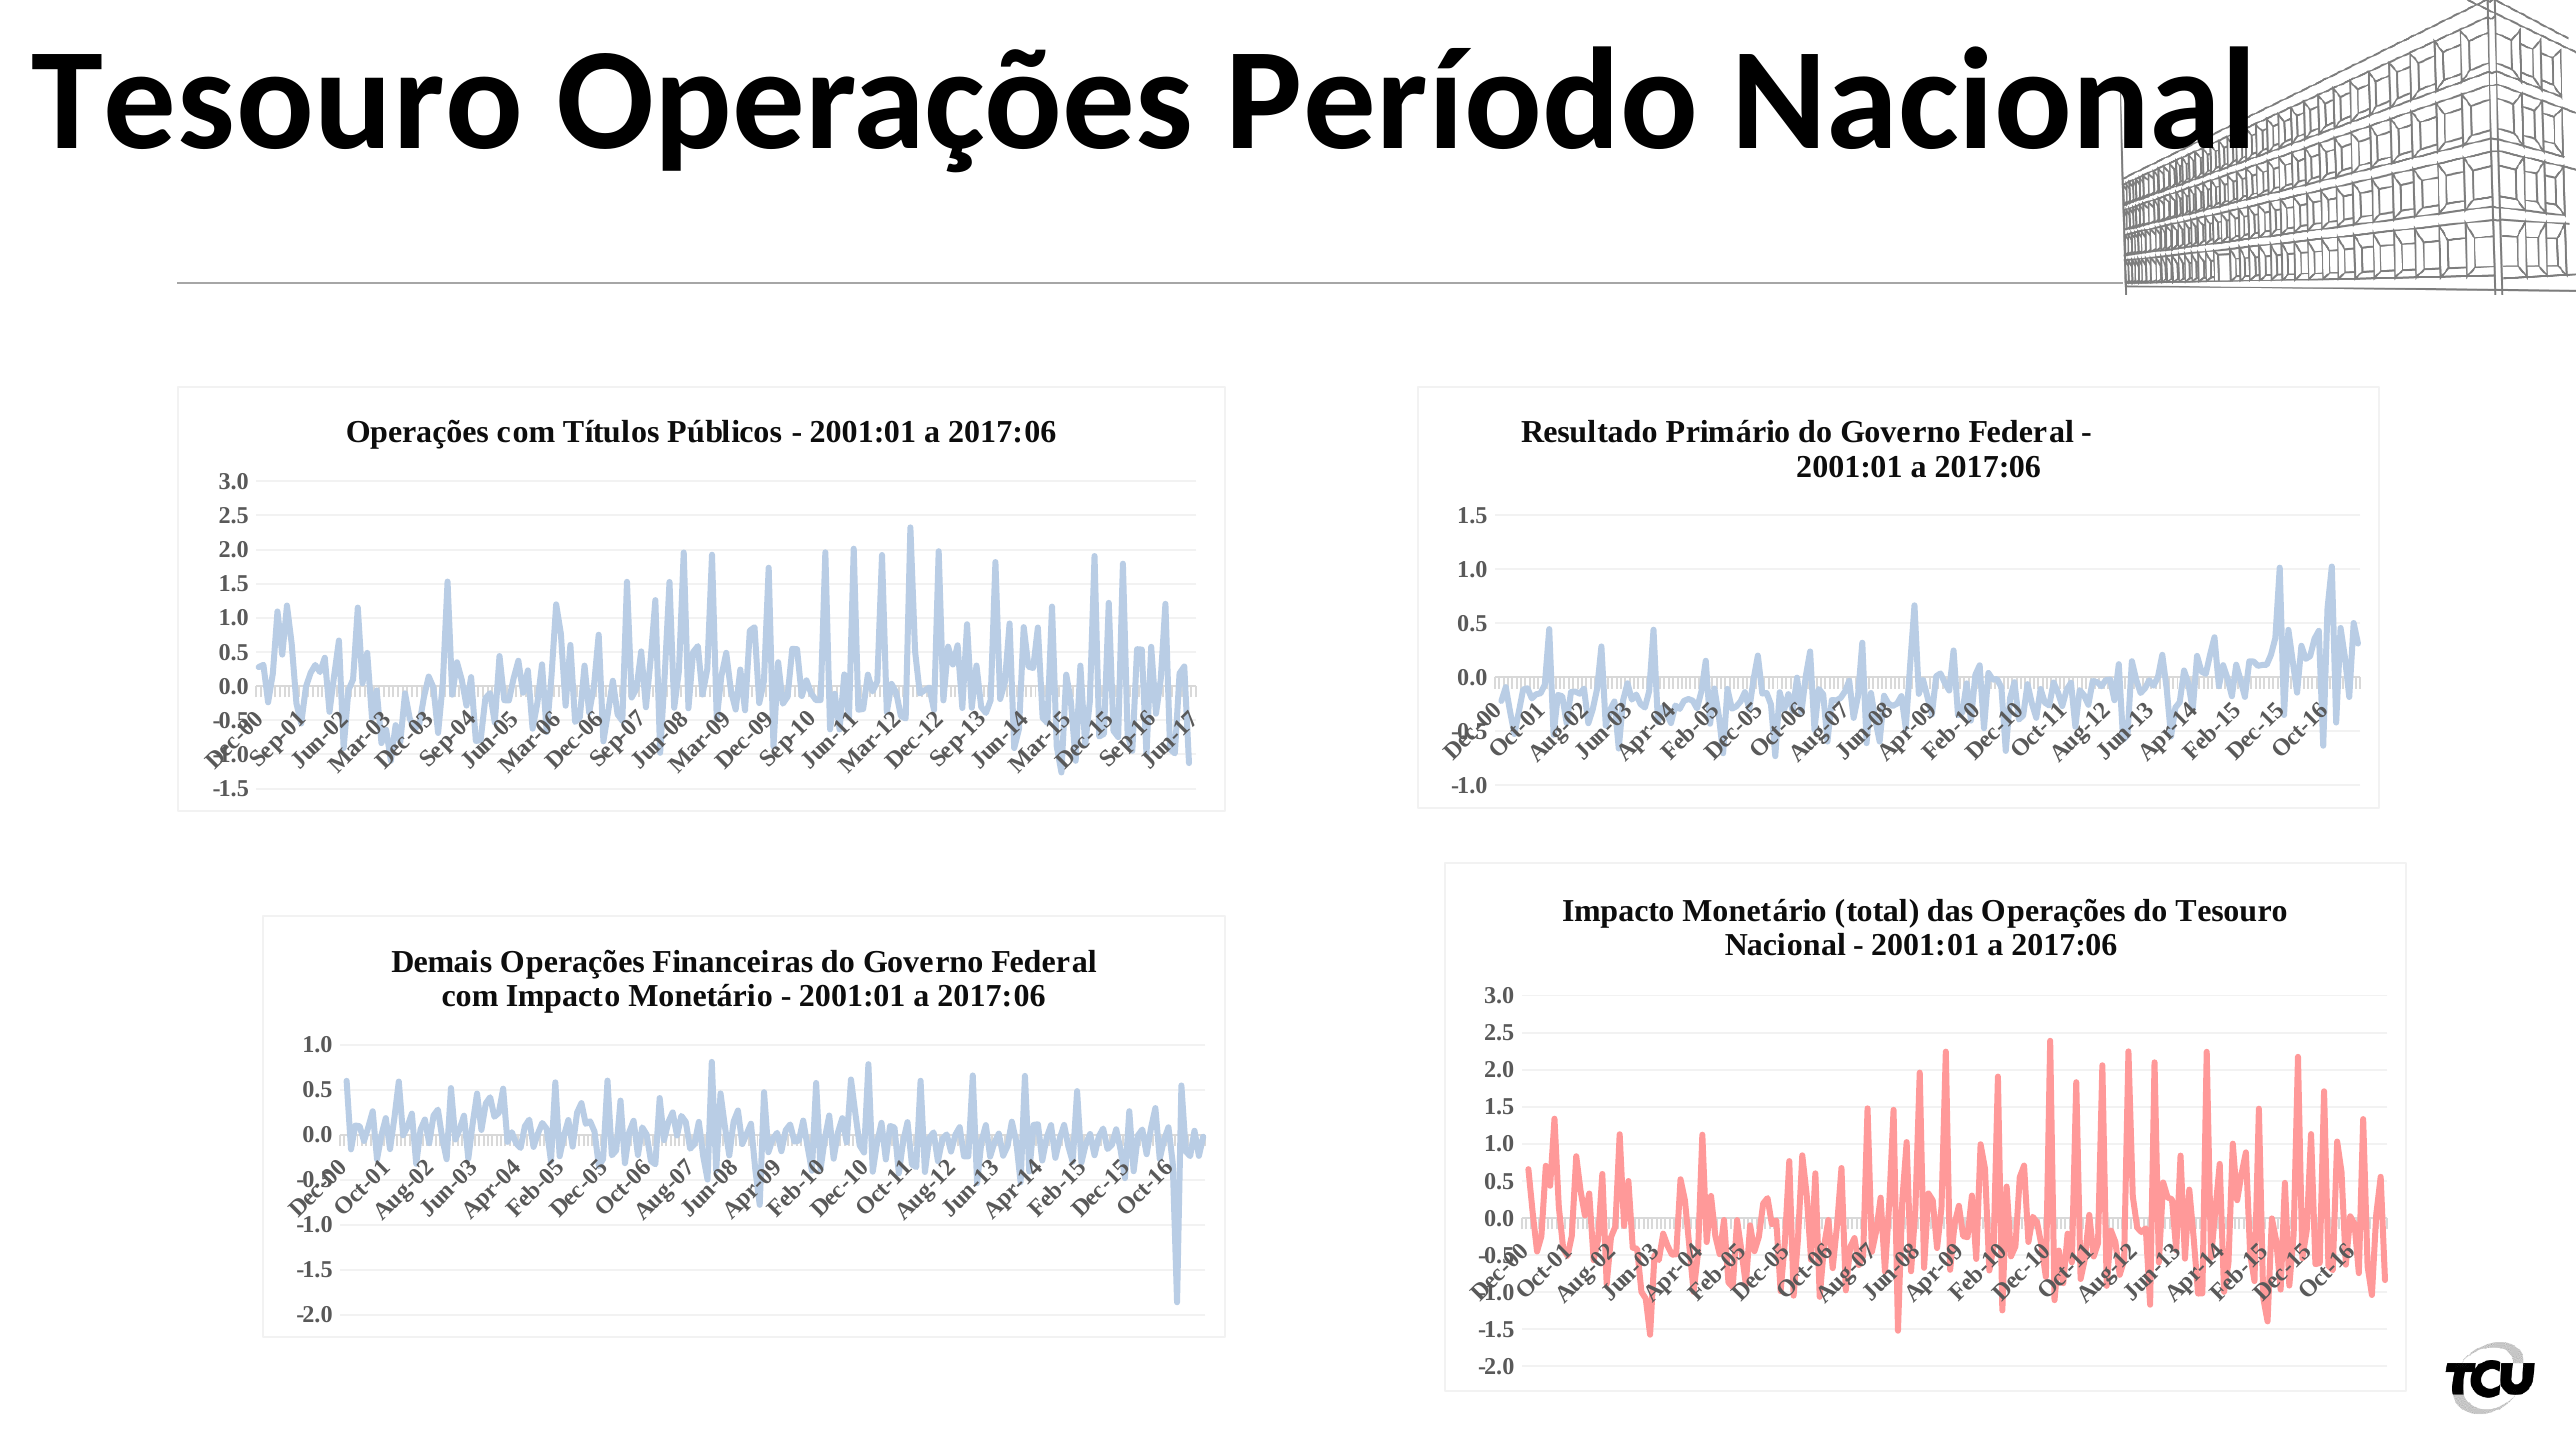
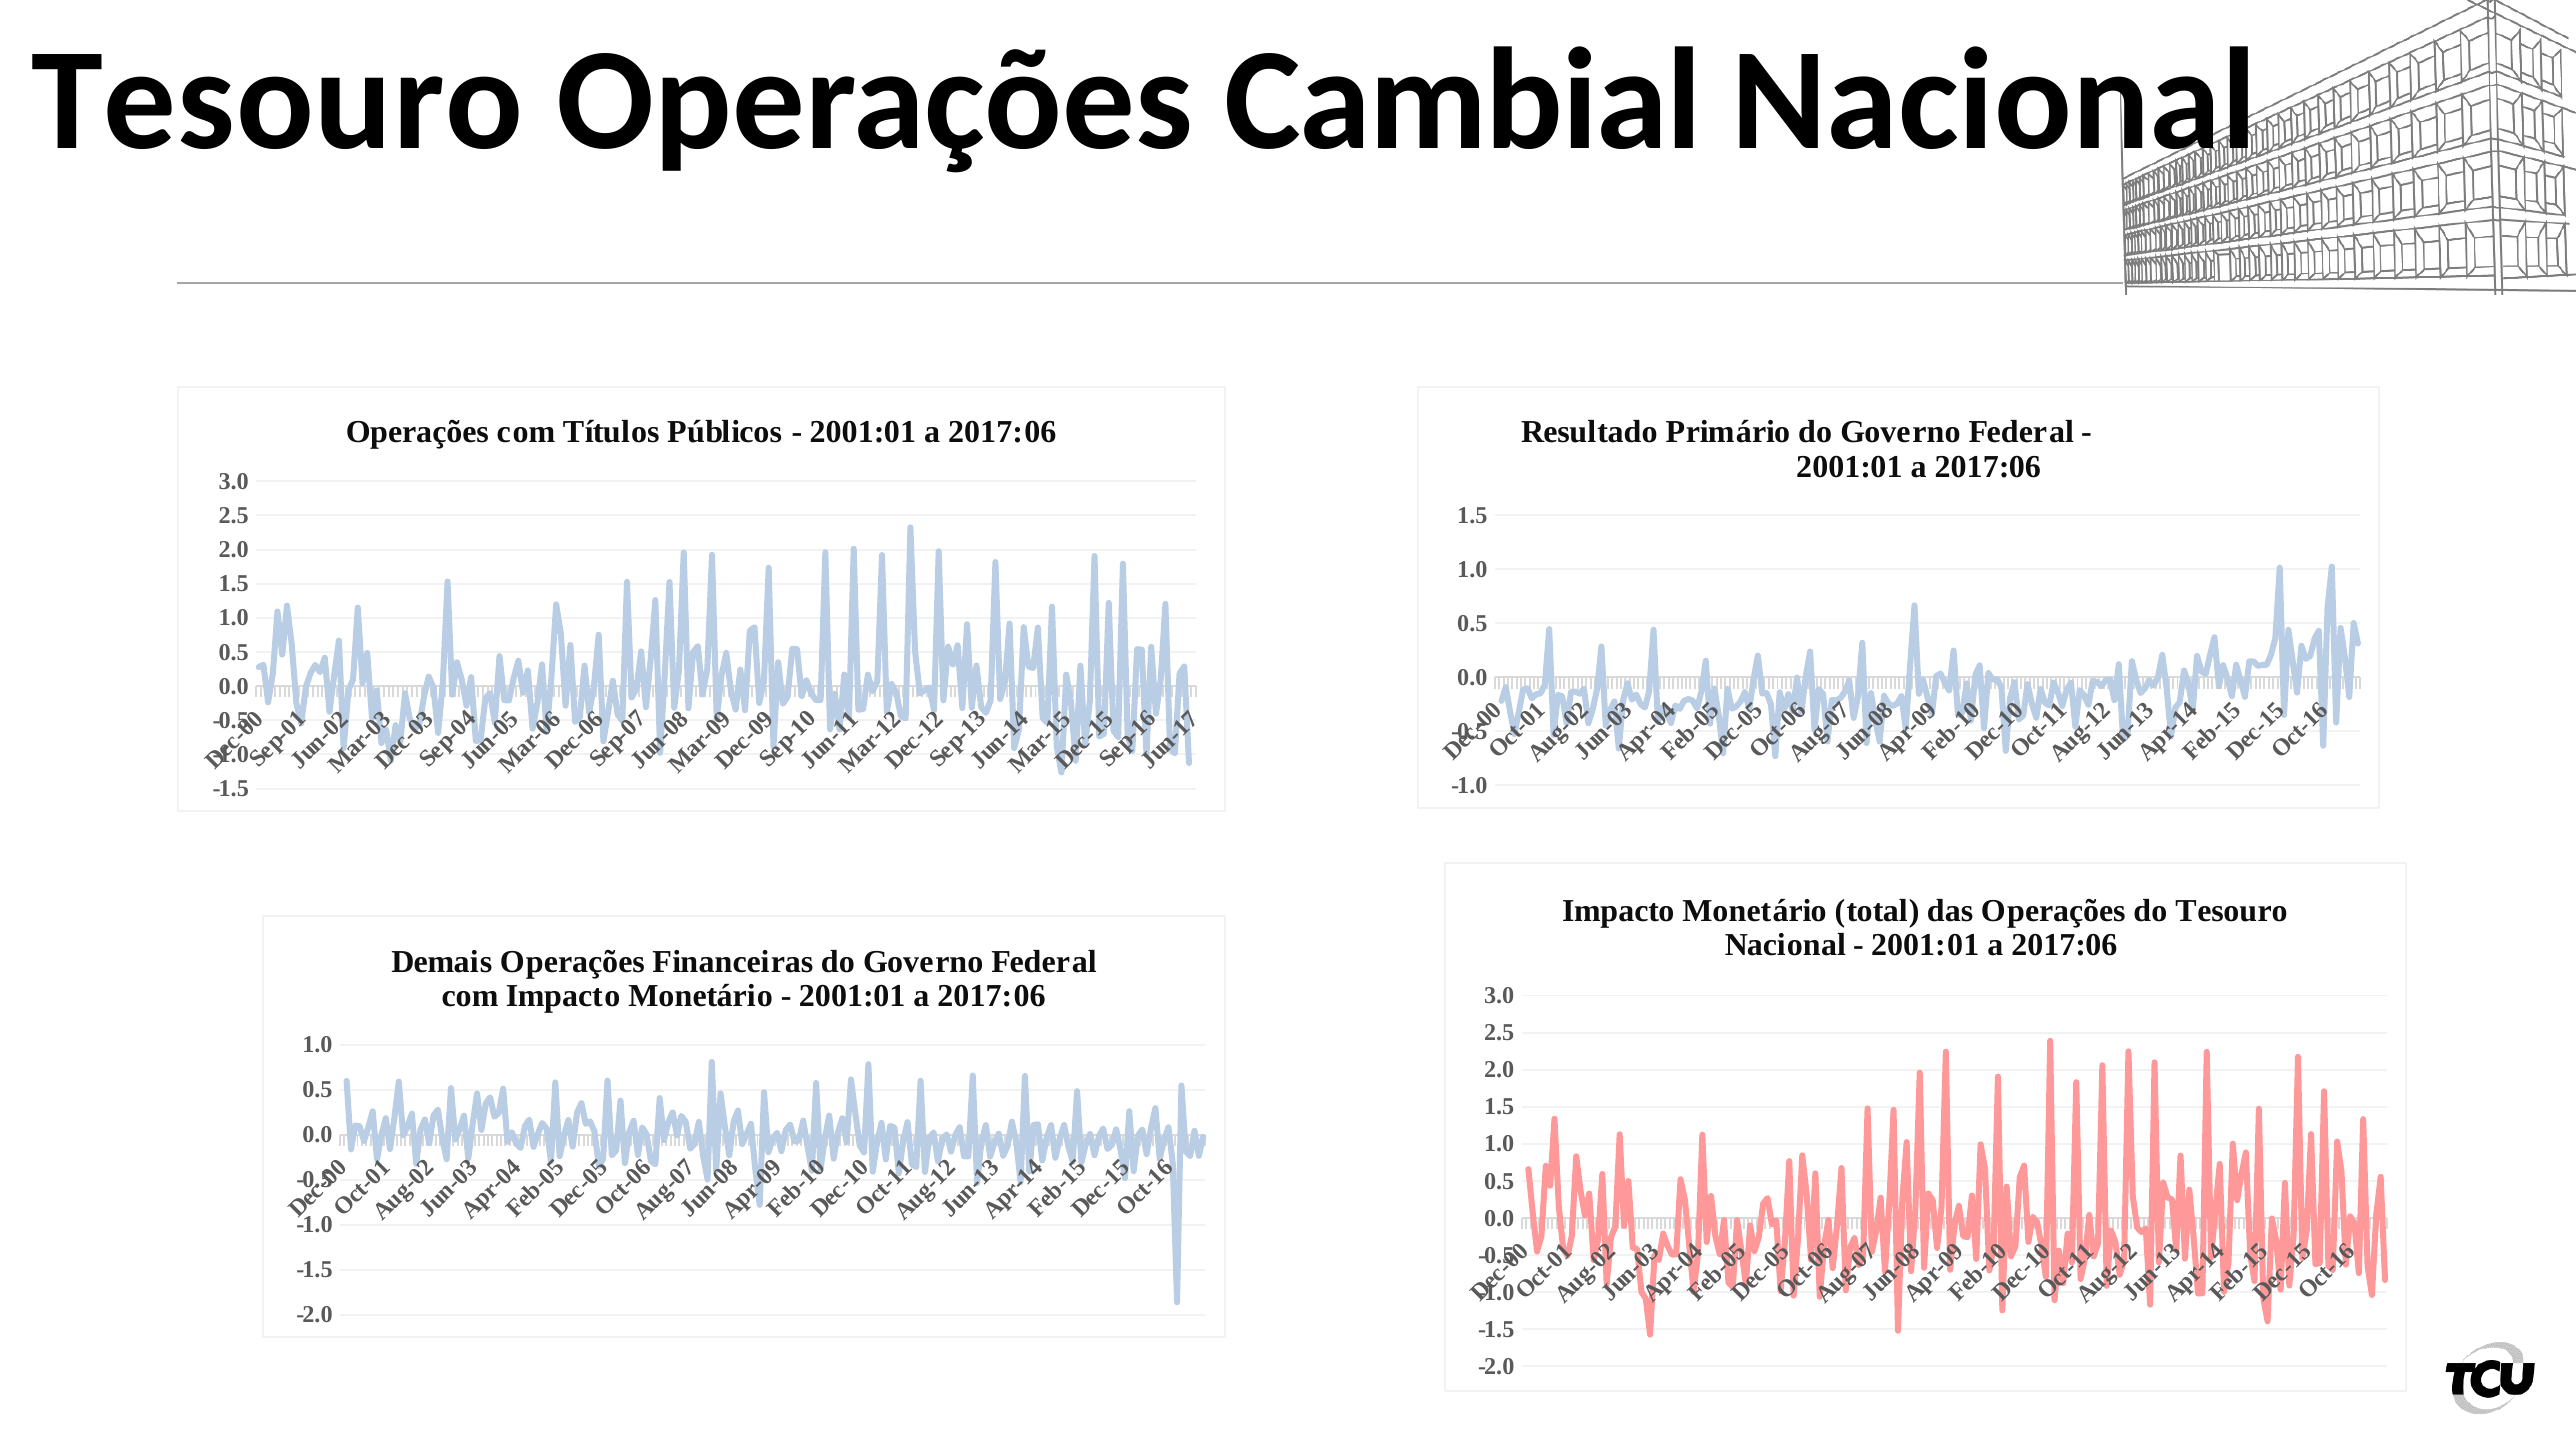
Período: Período -> Cambial (1463, 101)
